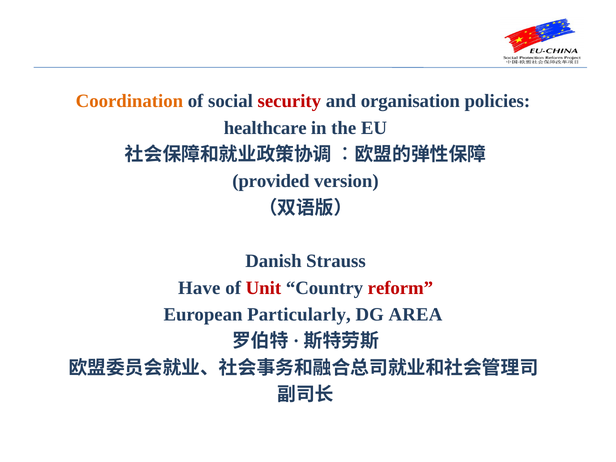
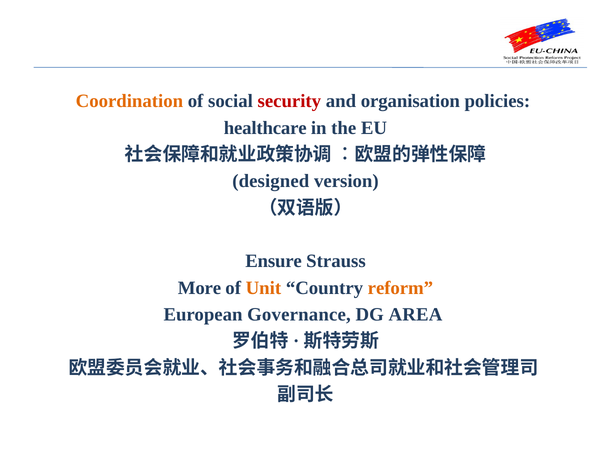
provided: provided -> designed (271, 181)
Danish: Danish -> Ensure (274, 261)
Have: Have -> More (199, 288)
Unit colour: red -> orange (263, 288)
reform colour: red -> orange (400, 288)
Particularly: Particularly -> Governance (299, 315)
